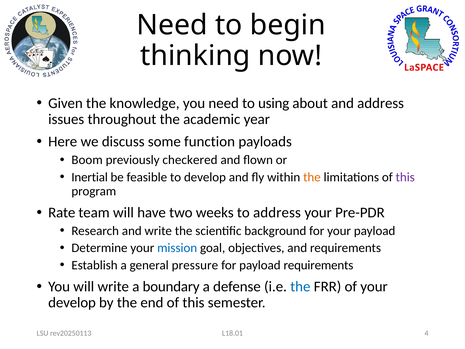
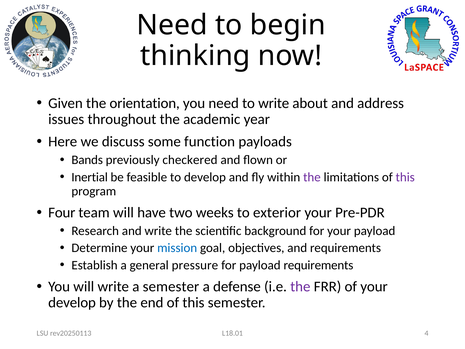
knowledge: knowledge -> orientation (145, 103)
to using: using -> write (274, 103)
Boom: Boom -> Bands (87, 160)
the colour: orange -> purple (312, 177)
Rate: Rate -> Four (62, 212)
to address: address -> exterior (277, 212)
a boundary: boundary -> semester (171, 286)
the colour: blue -> purple (300, 286)
